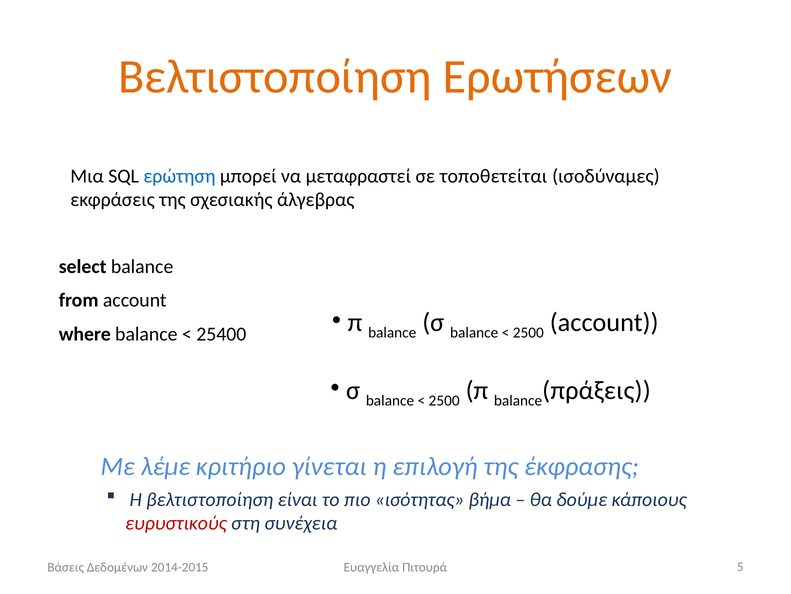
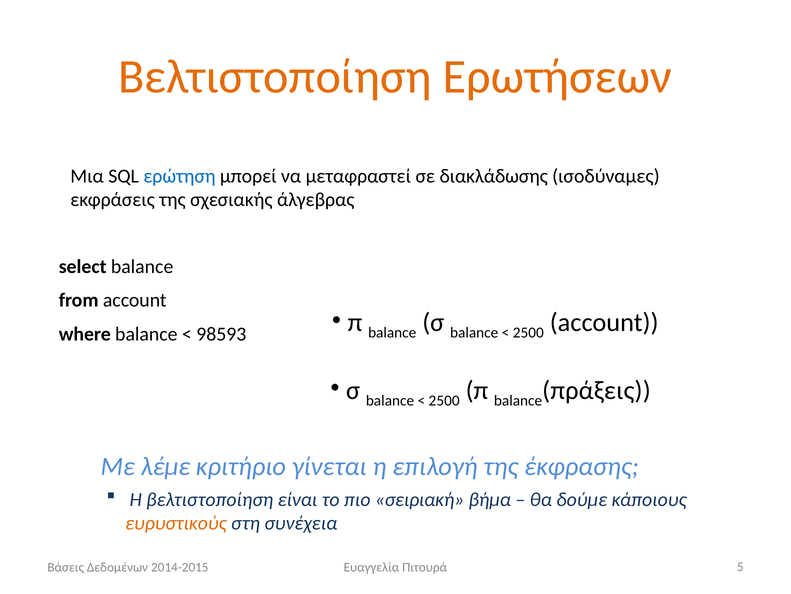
τοποθετείται: τοποθετείται -> διακλάδωσης (494, 176)
25400: 25400 -> 98593 (221, 334)
ισότητας: ισότητας -> σειριακή (420, 499)
ευρυστικούς colour: red -> orange (176, 523)
